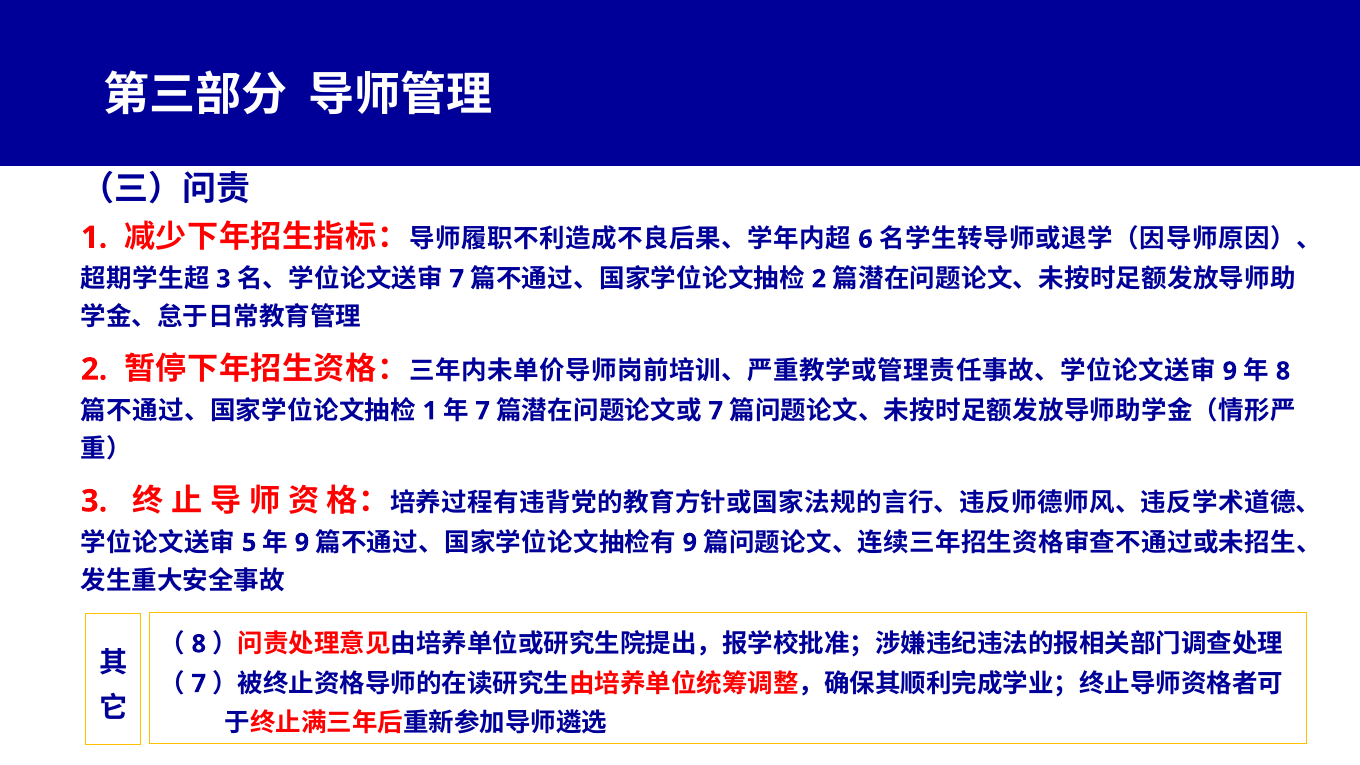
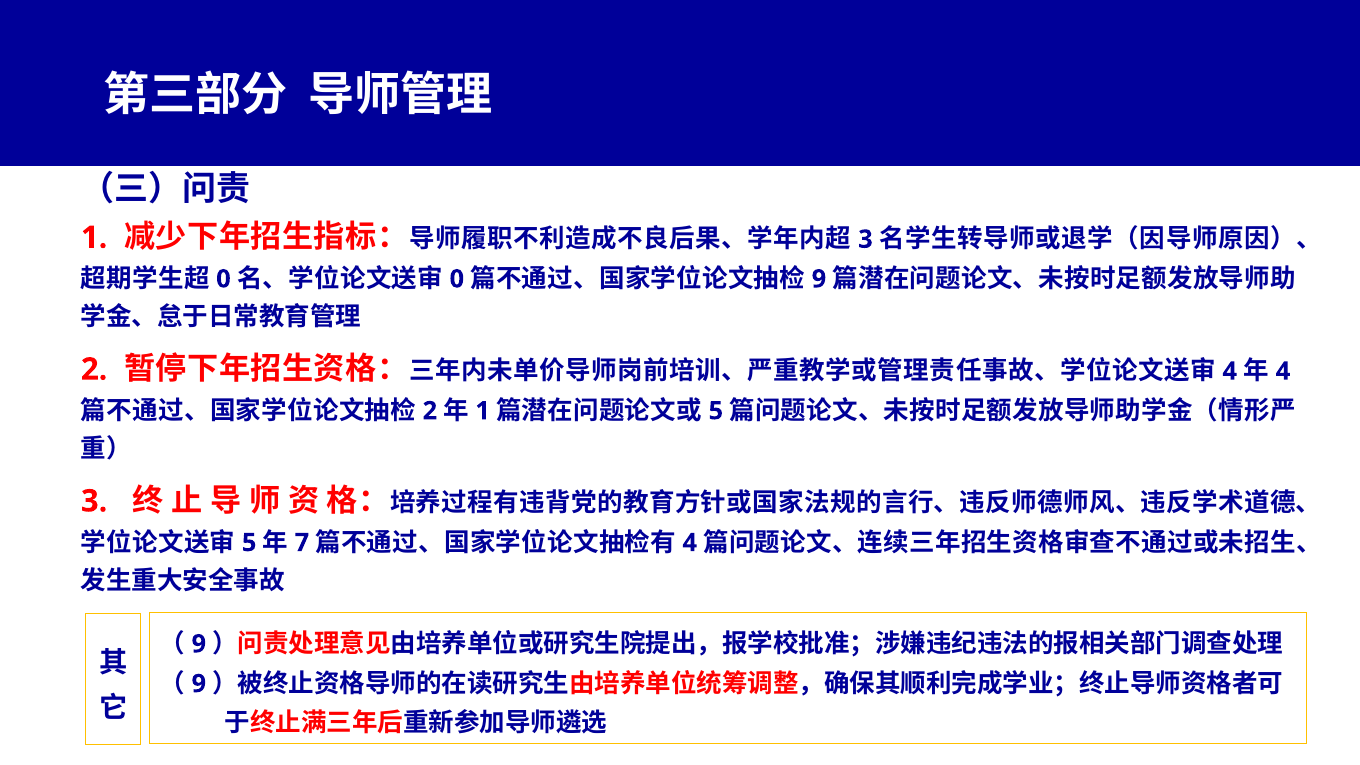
6: 6 -> 3 (866, 239)
3: 3 -> 0 (223, 279)
7: 7 -> 0 (457, 279)
2: 2 -> 9 (819, 279)
9: 9 -> 4 (1230, 371)
8: 8 -> 4 (1283, 371)
1: 1 -> 2 (430, 411)
7: 7 -> 1 (483, 411)
7: 7 -> 5 (716, 411)
9: 9 -> 7 (302, 543)
9: 9 -> 4 (690, 543)
8: 8 -> 9 (199, 644)
7: 7 -> 9 (199, 684)
